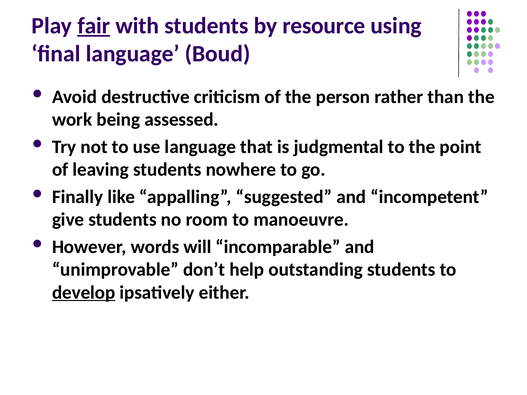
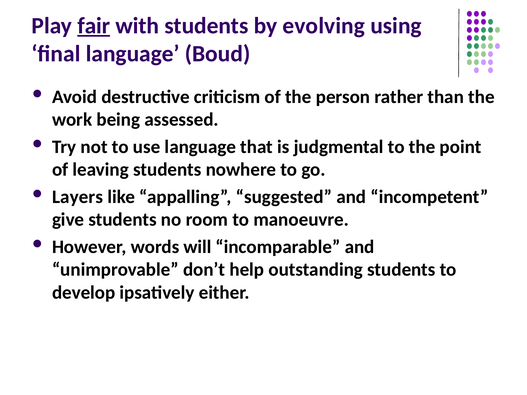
resource: resource -> evolving (324, 26)
Finally: Finally -> Layers (77, 197)
develop underline: present -> none (84, 293)
